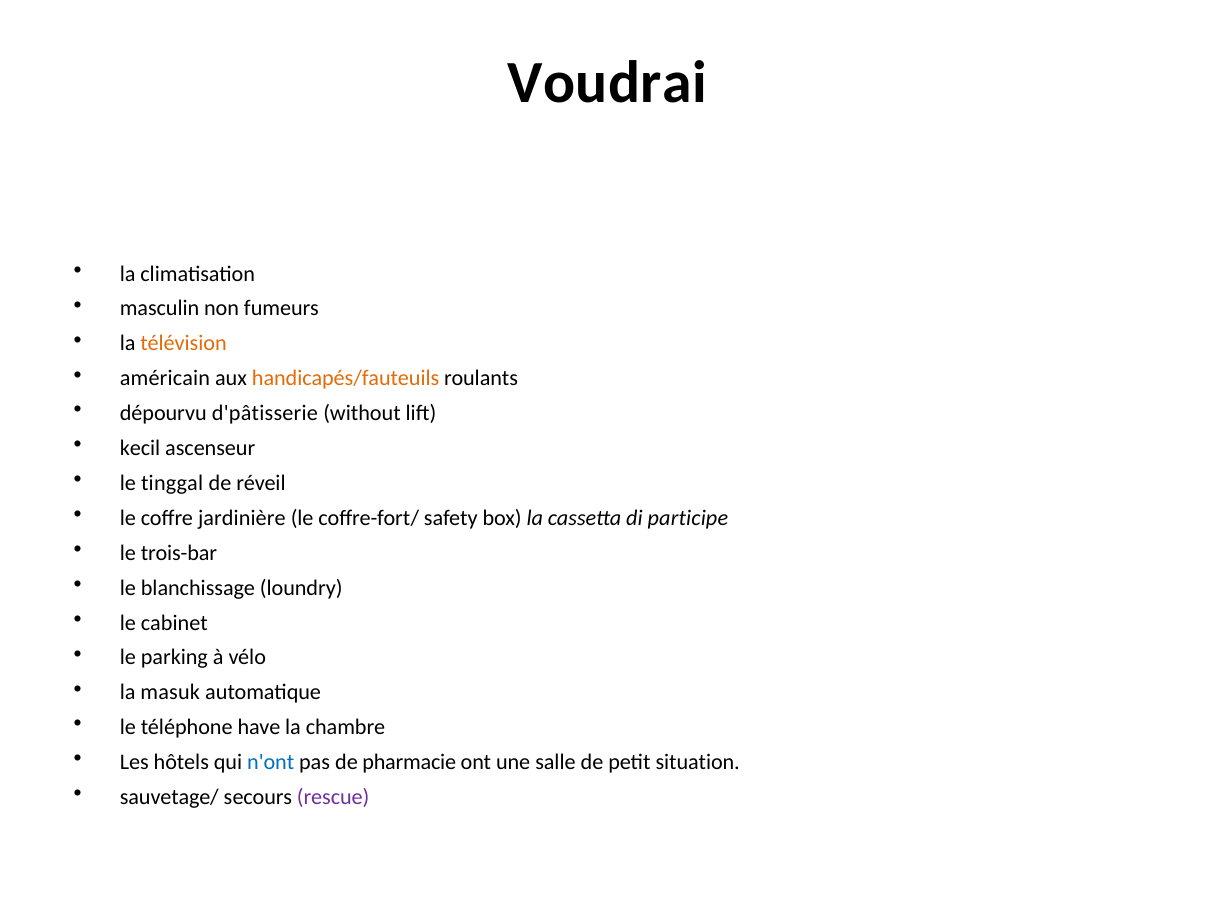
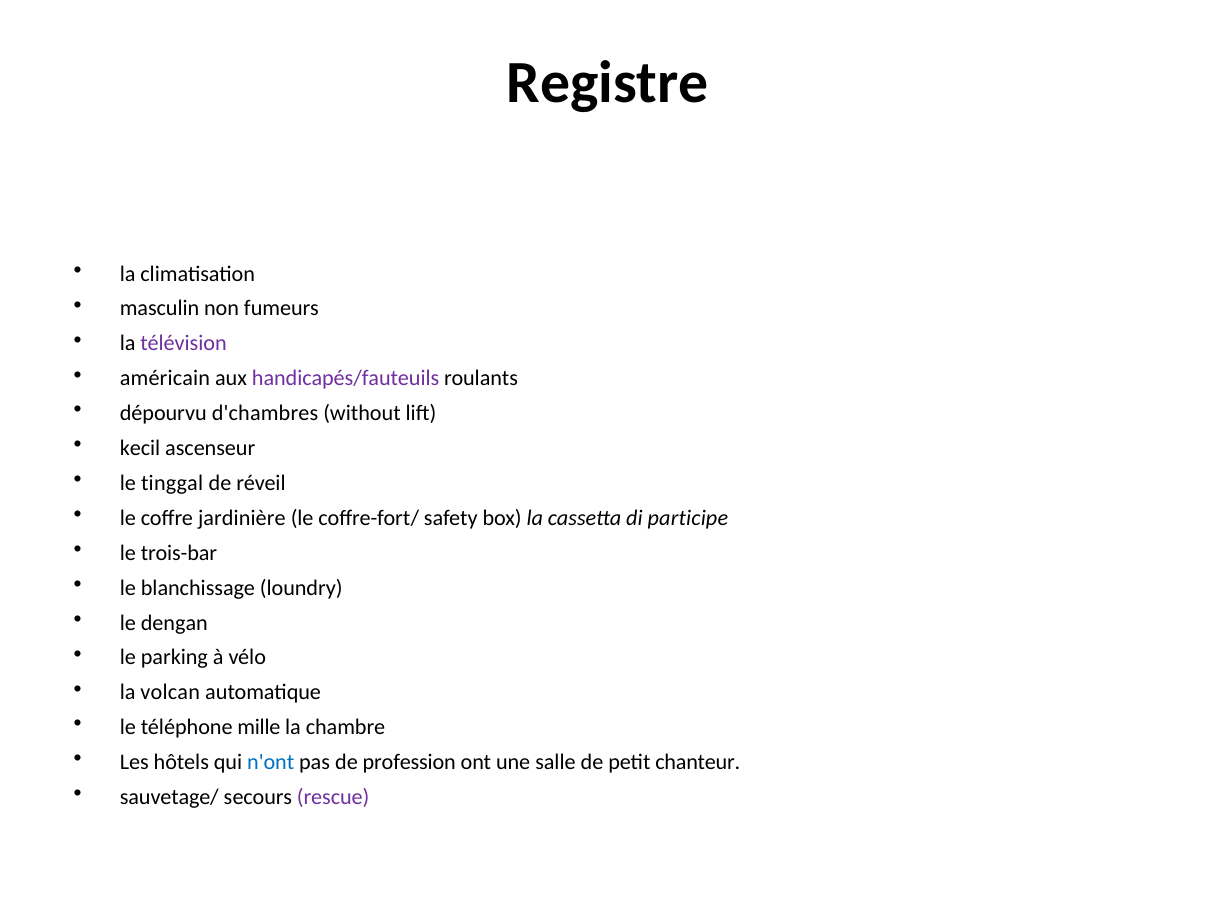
Voudrai: Voudrai -> Registre (608, 83)
télévision colour: orange -> purple (184, 343)
handicapés/fauteuils colour: orange -> purple (346, 378)
d'pâtisserie: d'pâtisserie -> d'chambres (265, 413)
cabinet: cabinet -> dengan (174, 623)
masuk: masuk -> volcan (170, 692)
have: have -> mille (259, 727)
pharmacie: pharmacie -> profession (409, 762)
situation: situation -> chanteur (698, 762)
